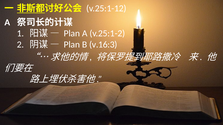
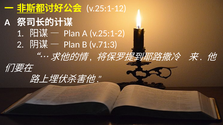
v.16:3: v.16:3 -> v.71:3 (103, 45)
